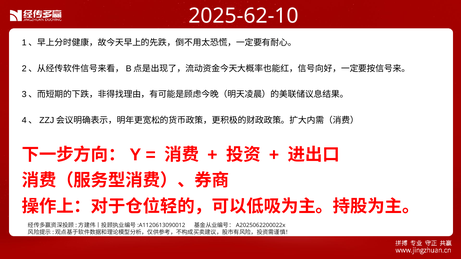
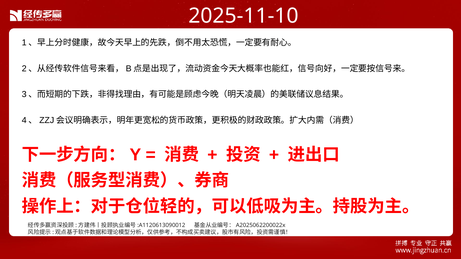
2025-62-10: 2025-62-10 -> 2025-11-10 (243, 16)
